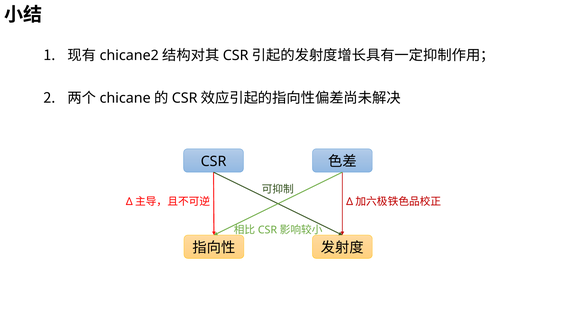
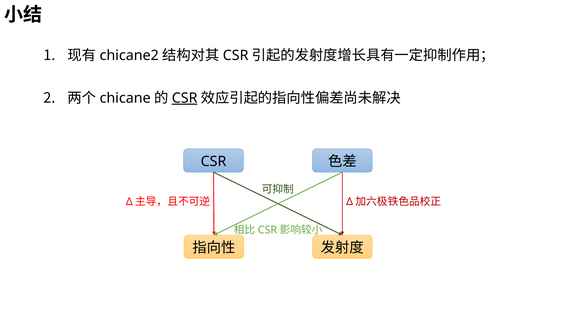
CSR underline: none -> present (185, 98)
